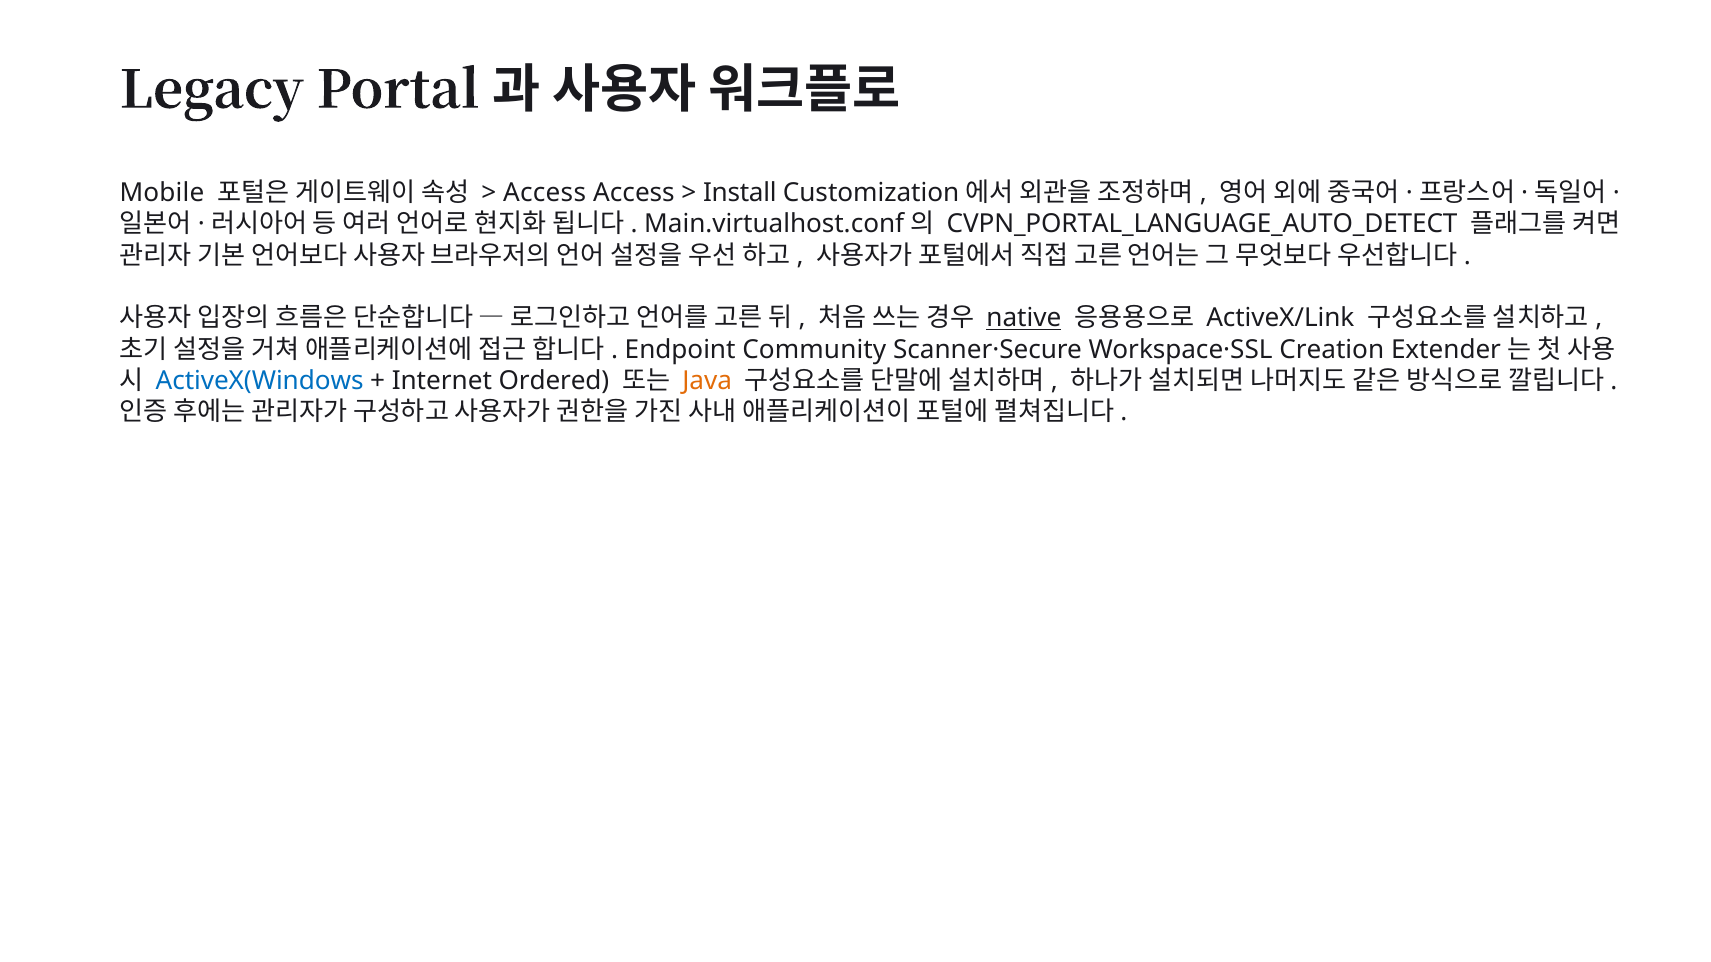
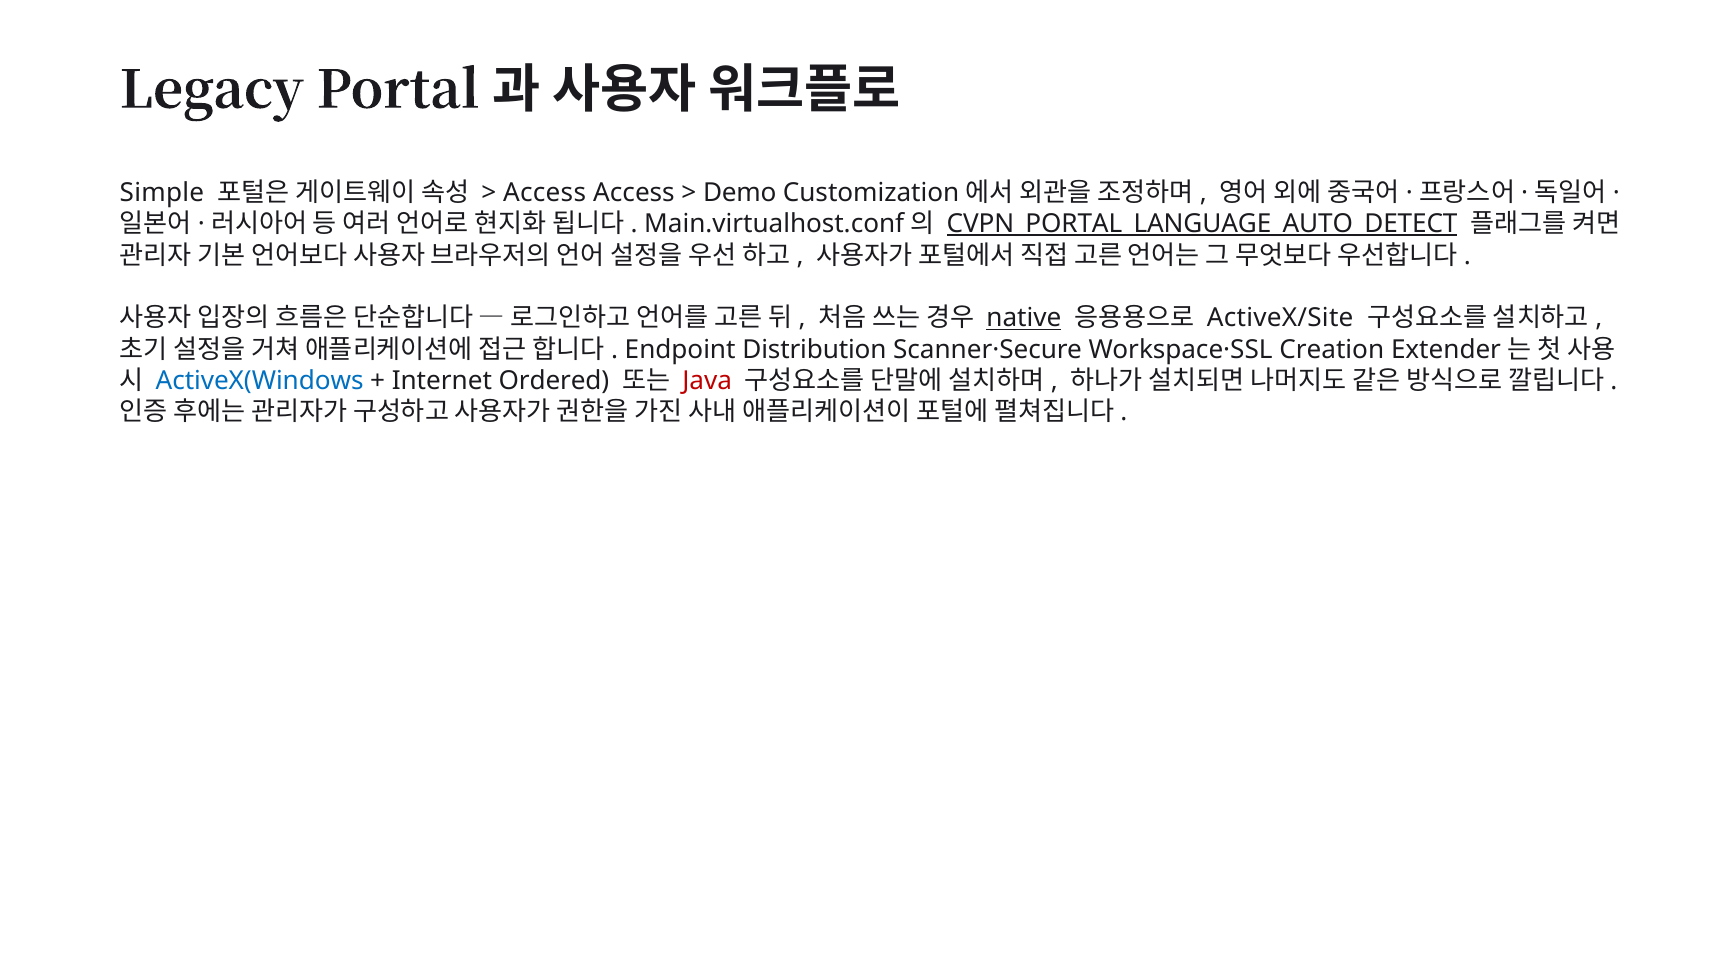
Mobile: Mobile -> Simple (162, 193)
Install: Install -> Demo (740, 193)
CVPN_PORTAL_LANGUAGE_AUTO_DETECT underline: none -> present (1202, 224)
ActiveX/Link: ActiveX/Link -> ActiveX/Site (1280, 318)
Community: Community -> Distribution (814, 350)
Java colour: orange -> red (707, 381)
